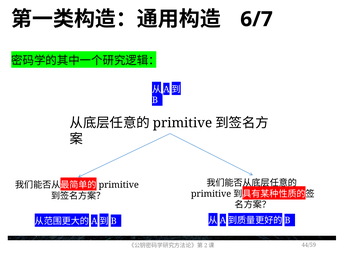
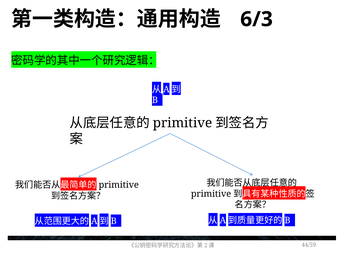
6/7: 6/7 -> 6/3 (257, 19)
